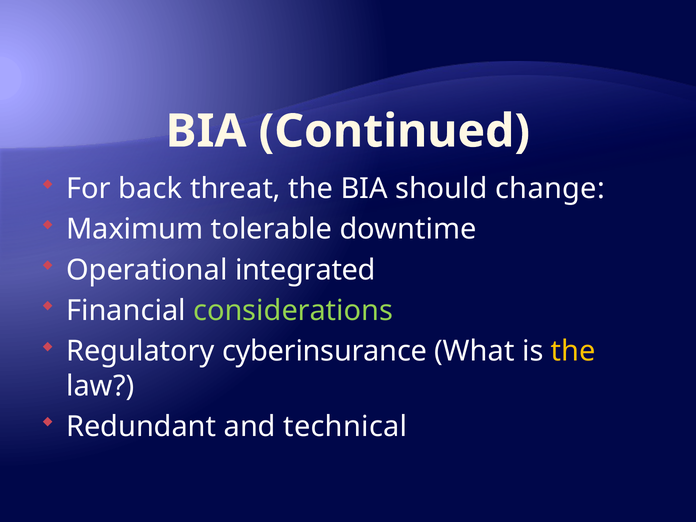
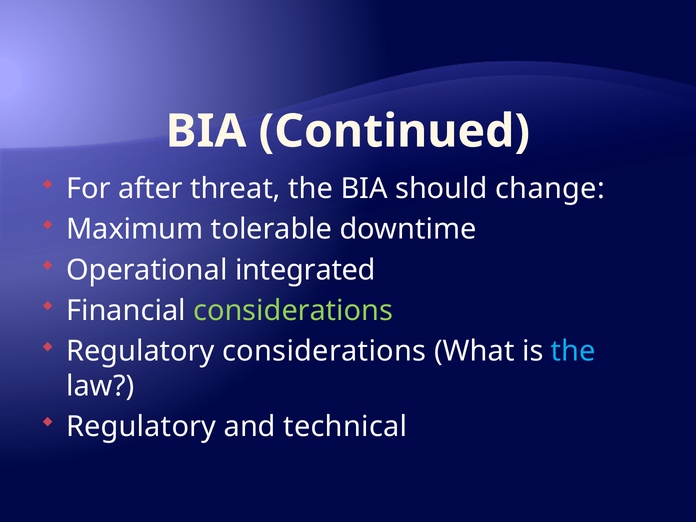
back: back -> after (150, 189)
Regulatory cyberinsurance: cyberinsurance -> considerations (324, 351)
the colour: yellow -> light blue (573, 351)
Redundant: Redundant -> Regulatory (141, 427)
